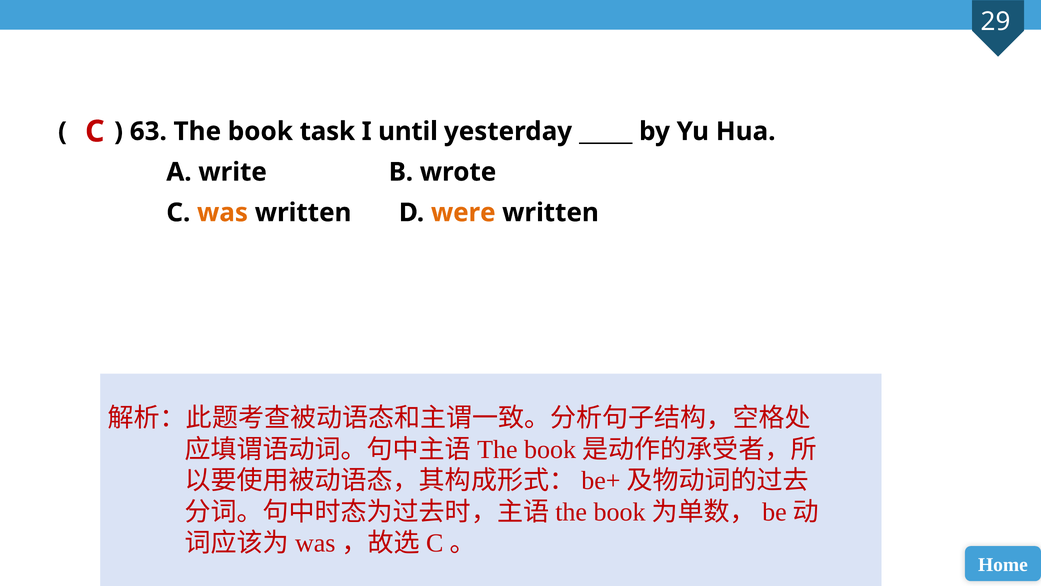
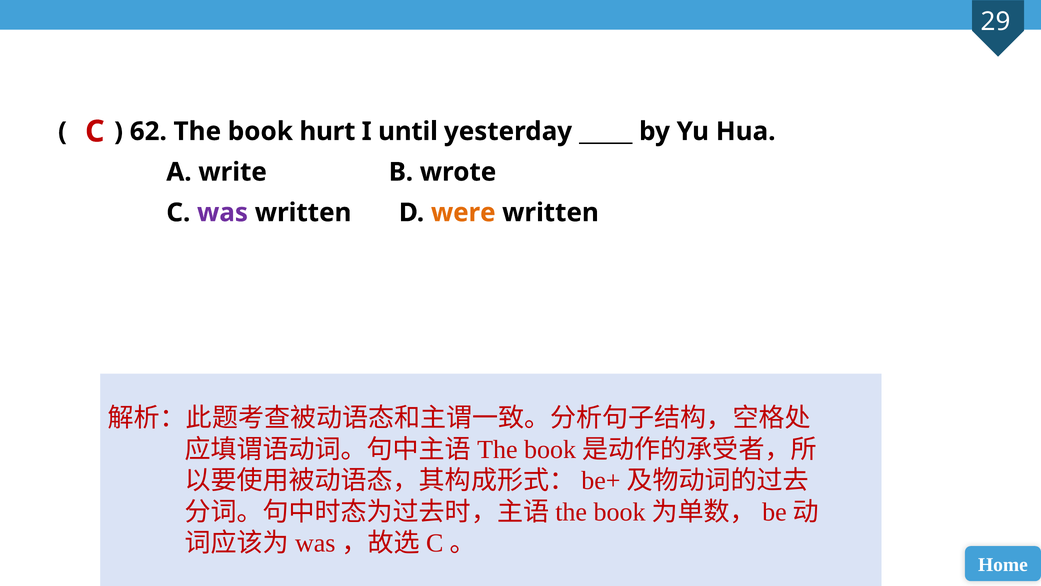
63: 63 -> 62 (148, 131)
task: task -> hurt (327, 131)
was colour: orange -> purple (223, 212)
